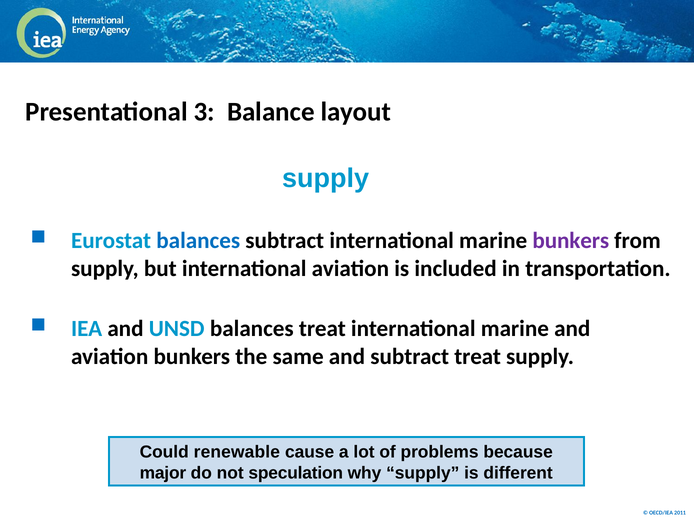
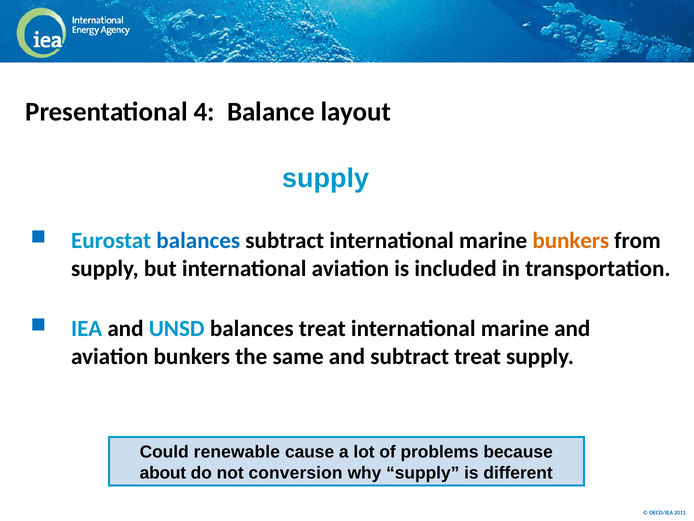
3: 3 -> 4 (204, 112)
bunkers colour: purple -> orange (571, 240)
major: major -> about (163, 472)
speculation: speculation -> conversion (296, 472)
